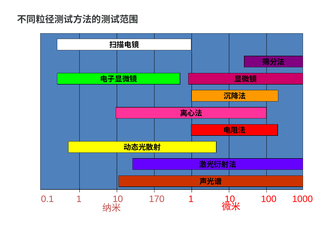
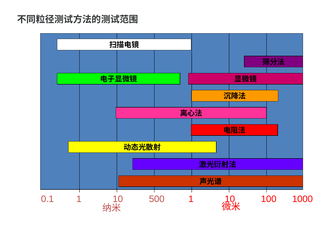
170: 170 -> 500 (157, 199)
